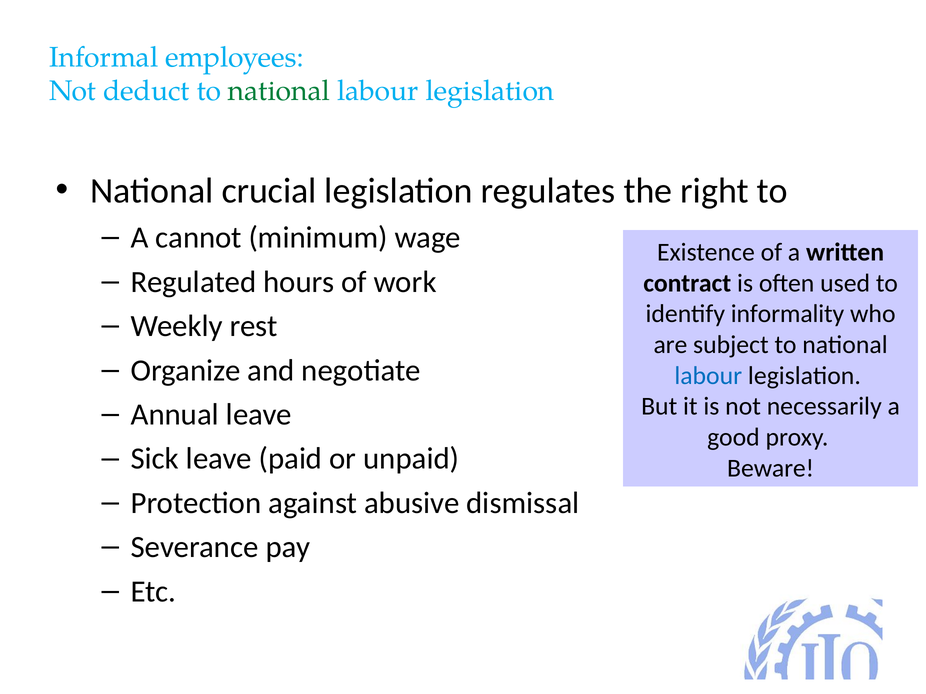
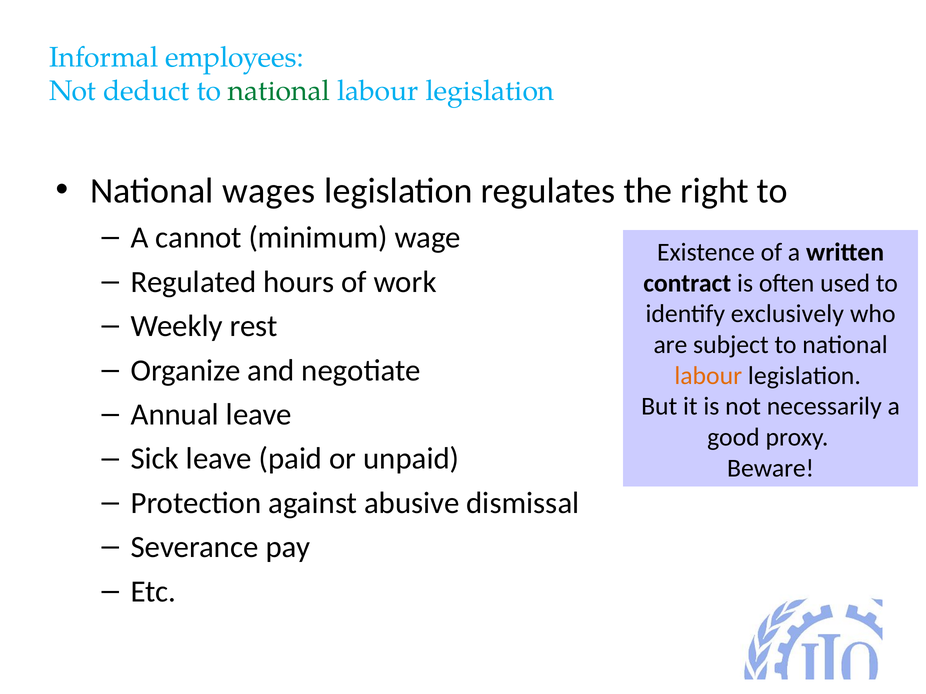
crucial: crucial -> wages (269, 191)
informality: informality -> exclusively (787, 314)
labour colour: blue -> orange (708, 376)
